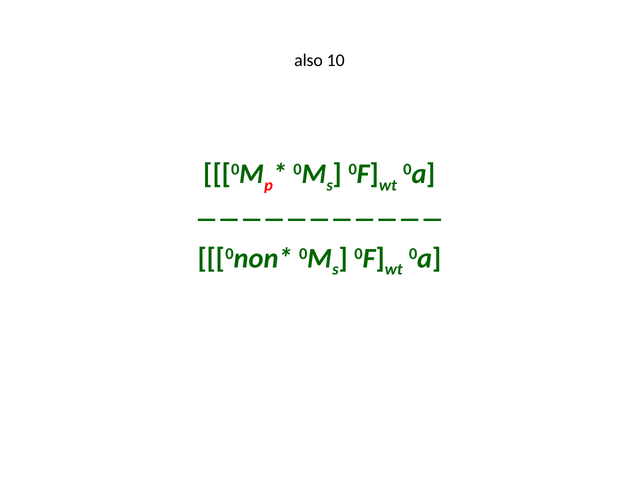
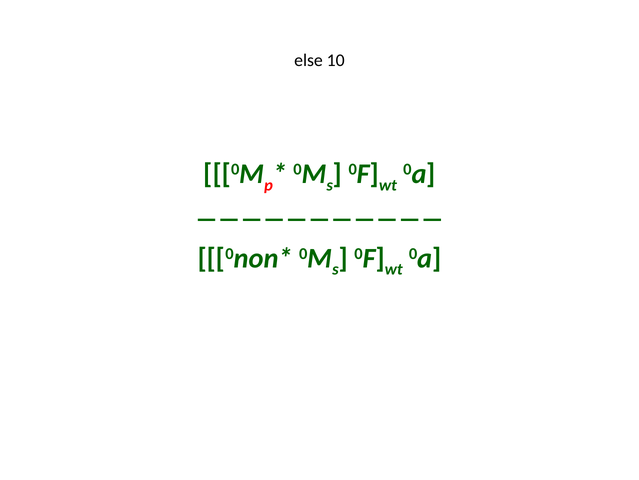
also: also -> else (308, 60)
